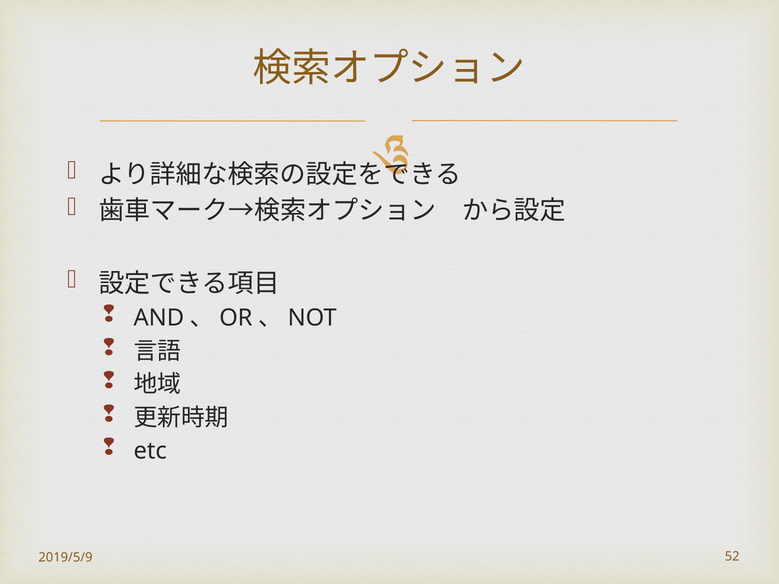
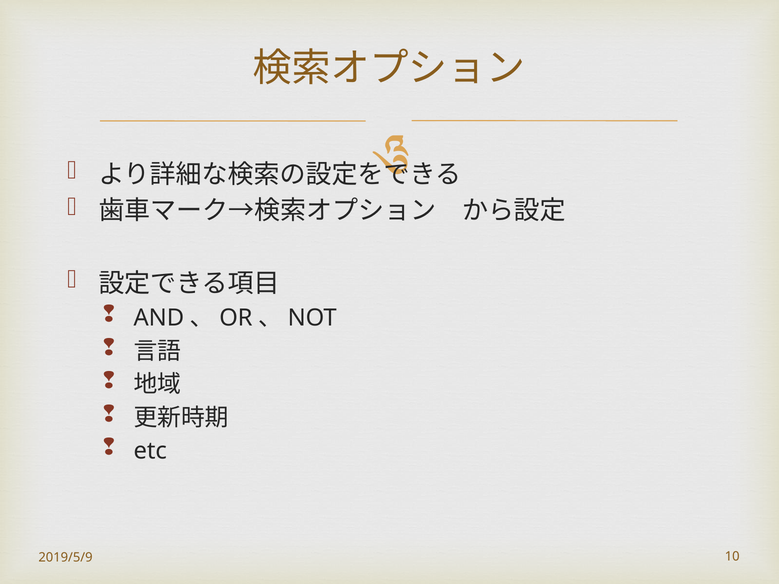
52: 52 -> 10 (732, 557)
